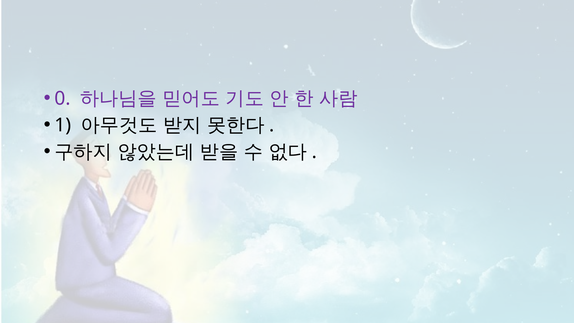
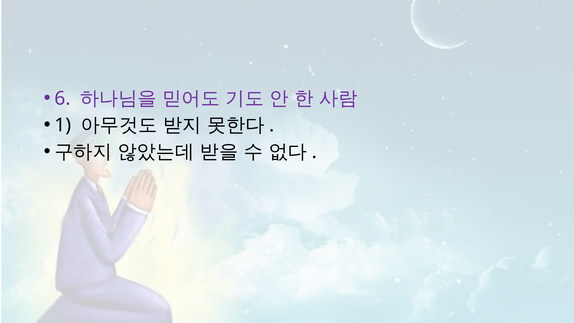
0: 0 -> 6 (63, 98)
